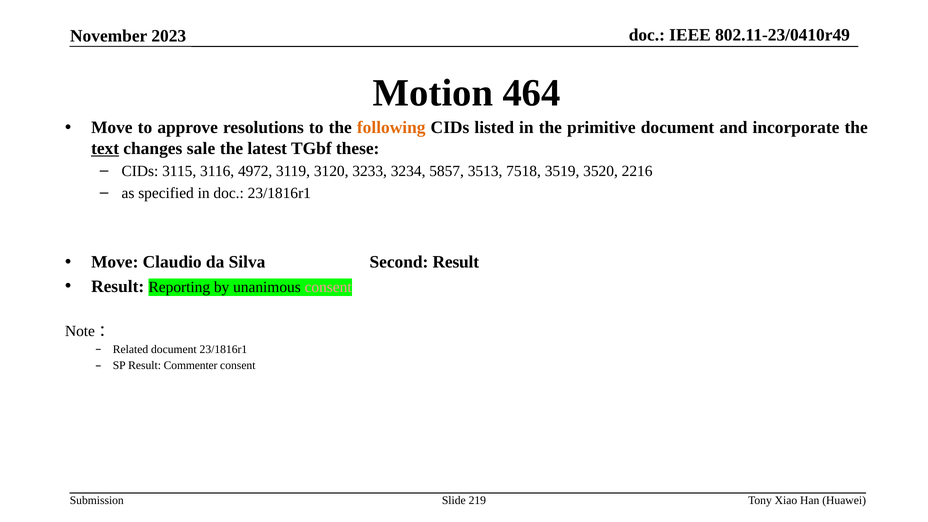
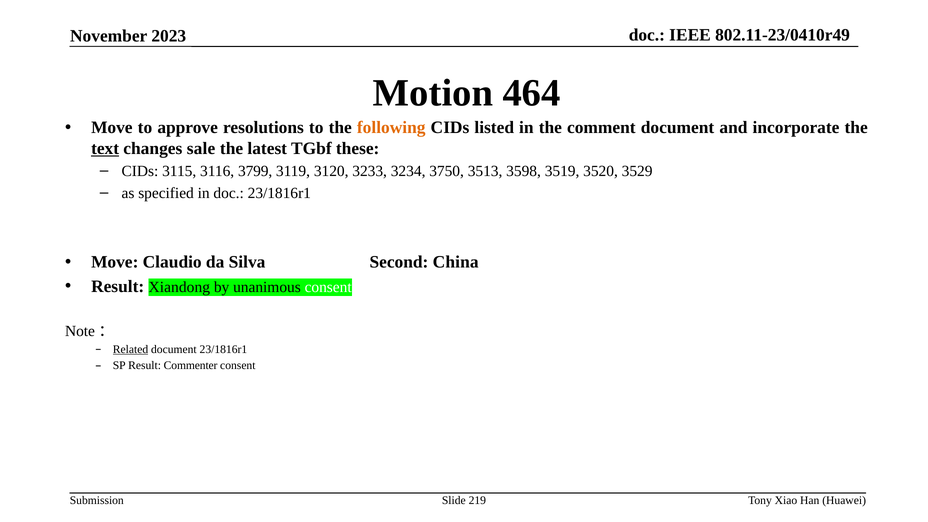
primitive: primitive -> comment (601, 128)
4972: 4972 -> 3799 (255, 171)
5857: 5857 -> 3750 (447, 171)
7518: 7518 -> 3598 (524, 171)
2216: 2216 -> 3529 (637, 171)
Second Result: Result -> China (456, 262)
Reporting: Reporting -> Xiandong (179, 287)
consent colour: pink -> white (328, 287)
Related underline: none -> present (131, 349)
